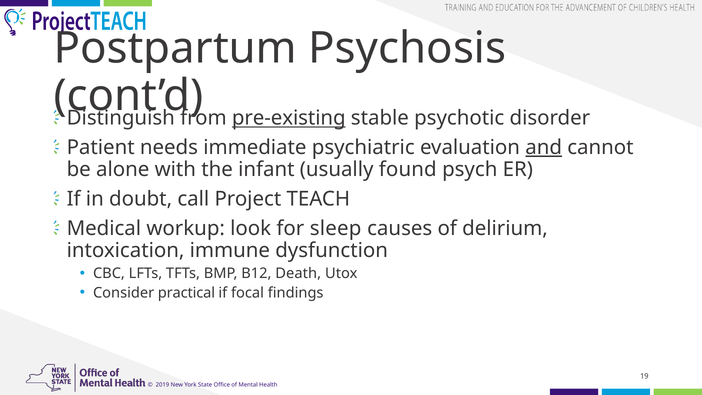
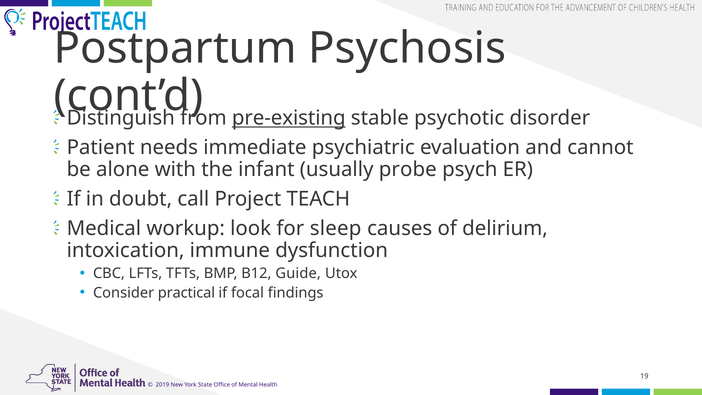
and underline: present -> none (544, 147)
found: found -> probe (408, 170)
Death: Death -> Guide (298, 273)
